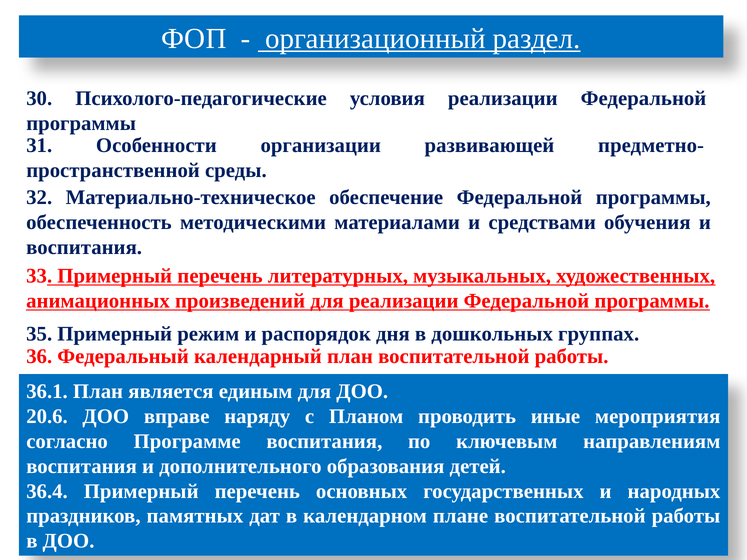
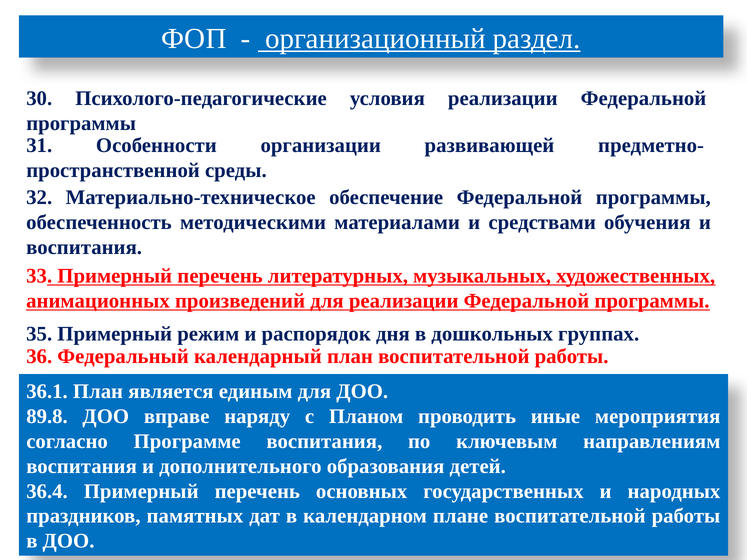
20.6: 20.6 -> 89.8 (47, 417)
